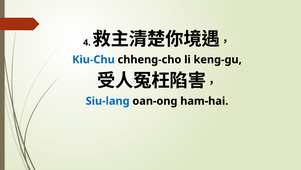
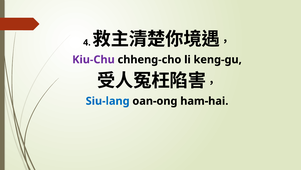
Kiu-Chu colour: blue -> purple (93, 59)
